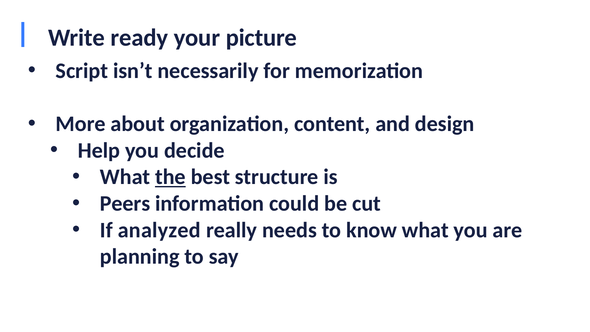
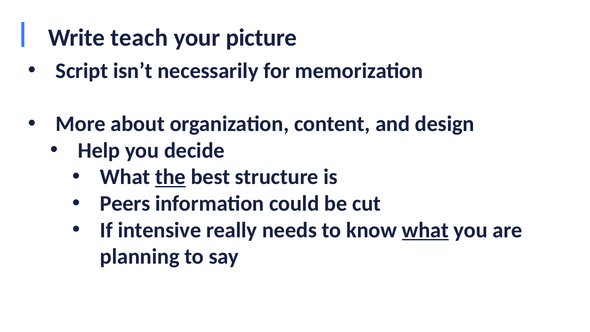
ready: ready -> teach (139, 38)
analyzed: analyzed -> intensive (159, 230)
what underline: none -> present (425, 230)
